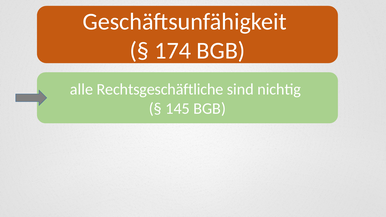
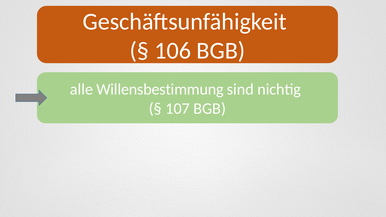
174: 174 -> 106 (173, 51)
Rechtsgeschäftliche: Rechtsgeschäftliche -> Willensbestimmung (160, 89)
145: 145 -> 107 (178, 109)
